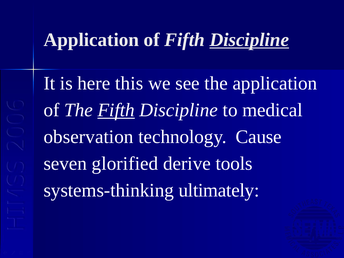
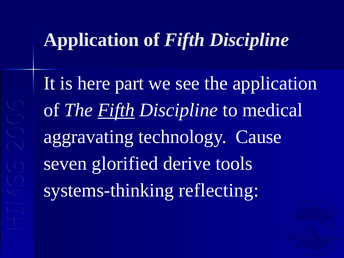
Discipline underline: present -> none (249, 40)
this: this -> part (129, 83)
observation: observation -> aggravating (89, 137)
ultimately: ultimately -> reflecting (219, 190)
